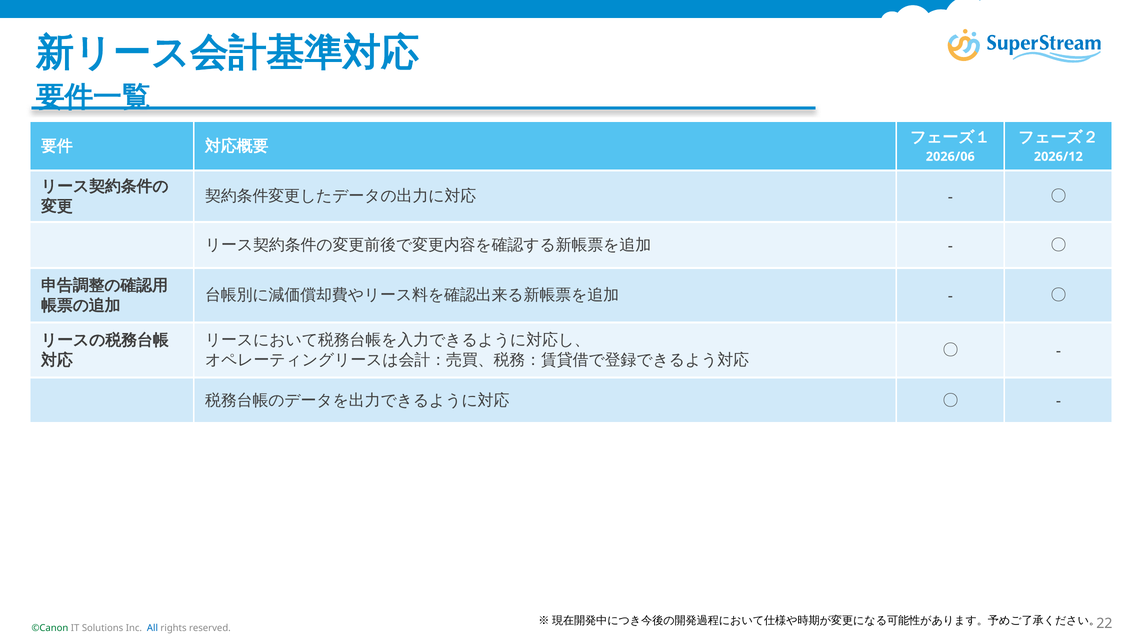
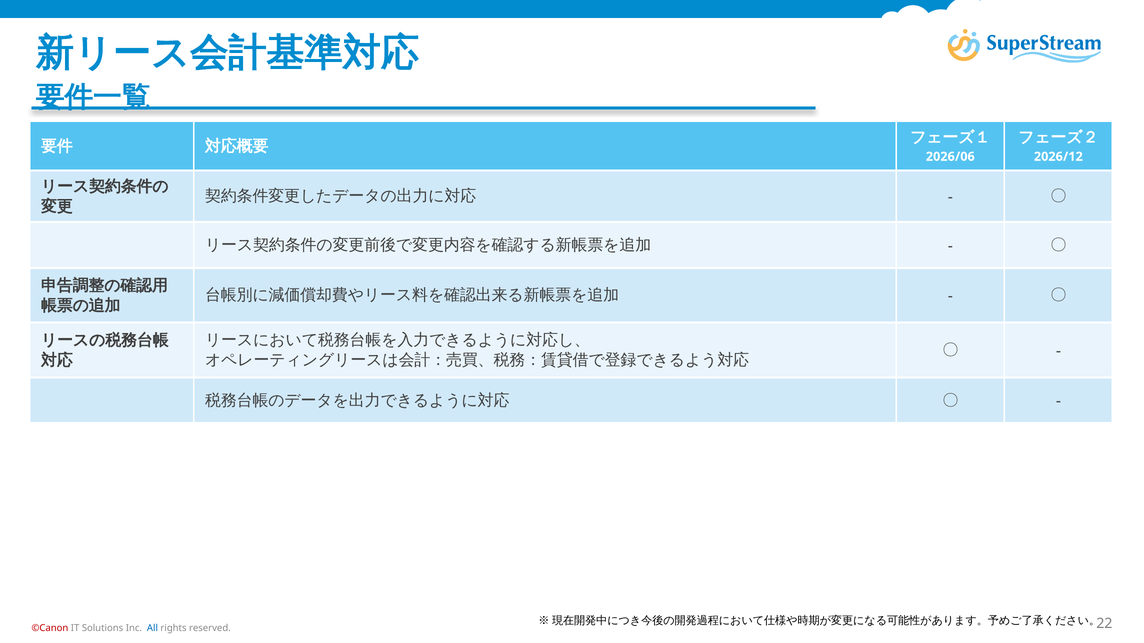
©Canon colour: green -> red (50, 629)
